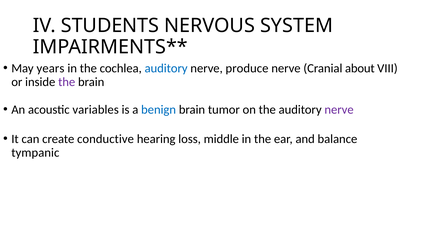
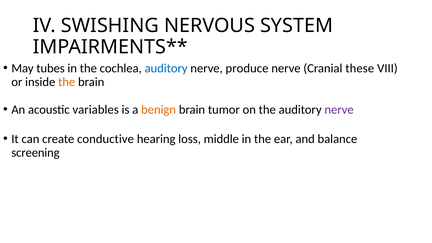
STUDENTS: STUDENTS -> SWISHING (110, 26)
years: years -> tubes (51, 68)
about: about -> these (360, 68)
the colour: purple -> orange (67, 82)
benign colour: blue -> orange (159, 110)
tympanic: tympanic -> screening (35, 153)
